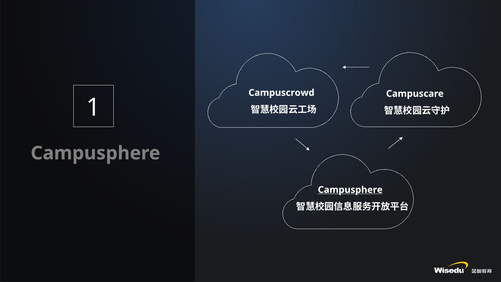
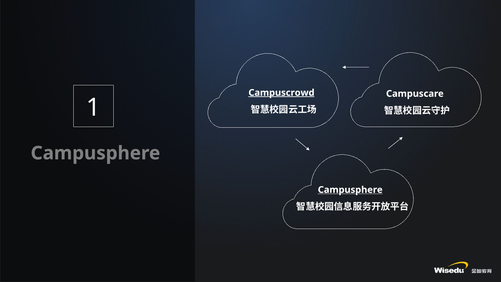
Campuscrowd underline: none -> present (281, 93)
